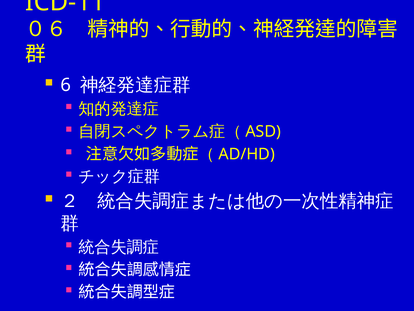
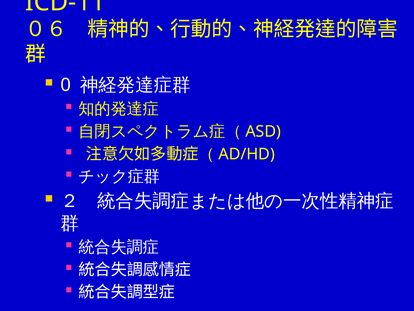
6: 6 -> 0 (66, 85)
